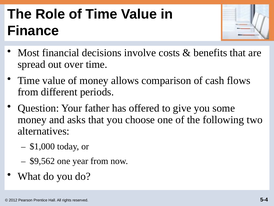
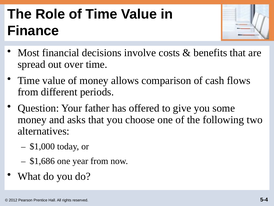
$9,562: $9,562 -> $1,686 (42, 161)
